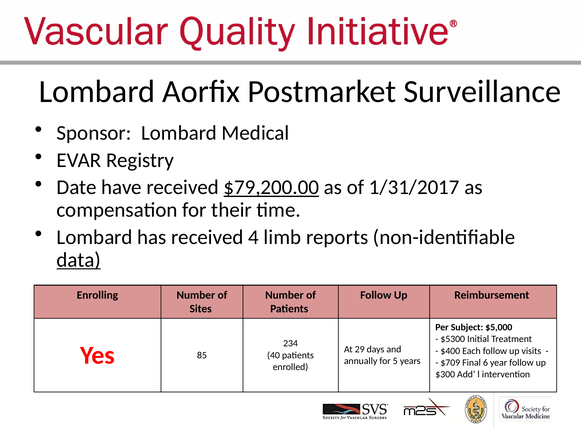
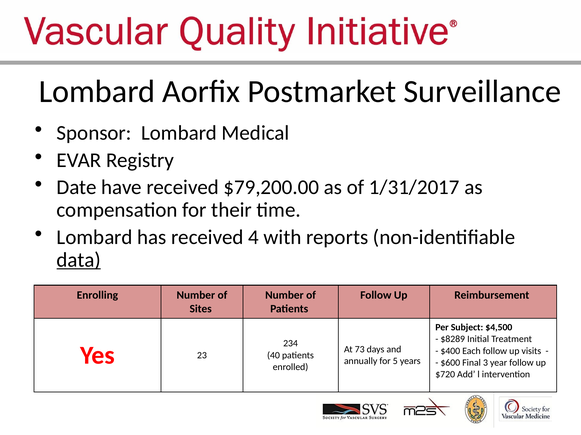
$79,200.00 underline: present -> none (271, 188)
limb: limb -> with (283, 238)
$5,000: $5,000 -> $4,500 (499, 328)
$5300: $5300 -> $8289 (453, 340)
85: 85 -> 23 (202, 356)
29: 29 -> 73 (360, 350)
$709: $709 -> $600 (450, 363)
6: 6 -> 3 (485, 363)
$300: $300 -> $720 (445, 375)
